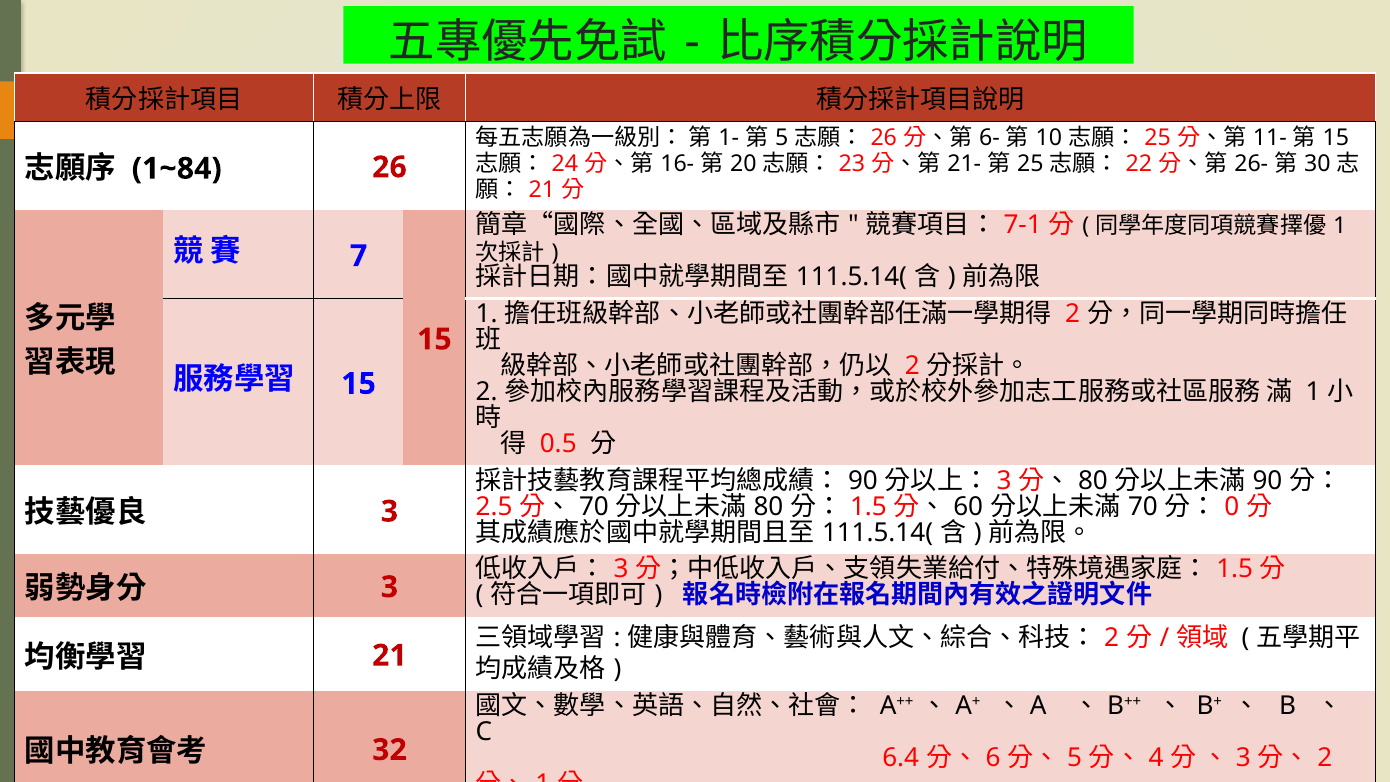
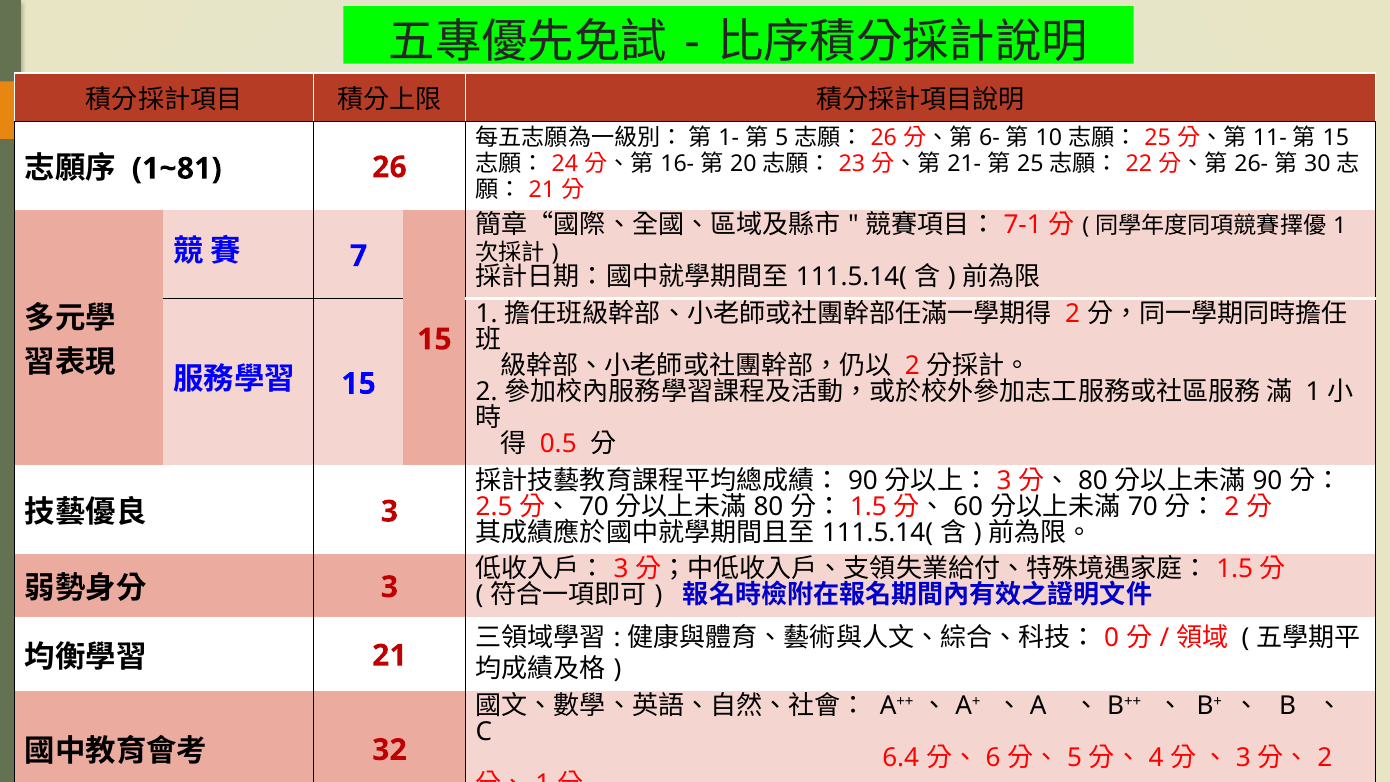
1~84: 1~84 -> 1~81 (177, 169)
0: 0 -> 2 (1232, 506)
2: 2 -> 0 (1112, 637)
